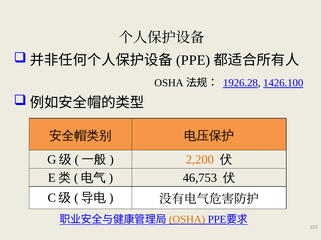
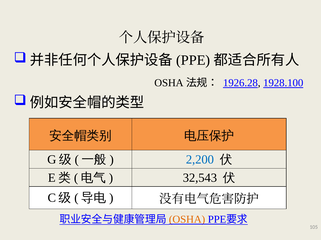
1426.100: 1426.100 -> 1928.100 (283, 83)
2,200 colour: orange -> blue (200, 160)
46,753: 46,753 -> 32,543 (200, 178)
